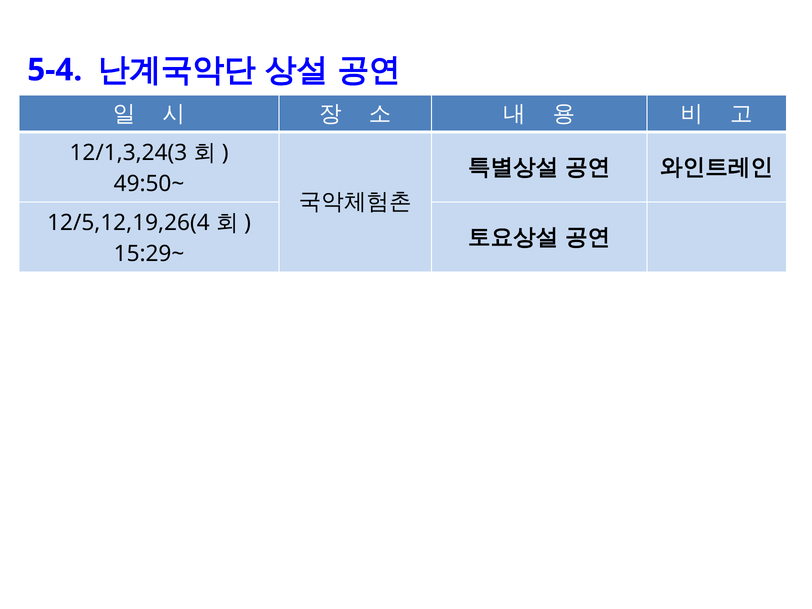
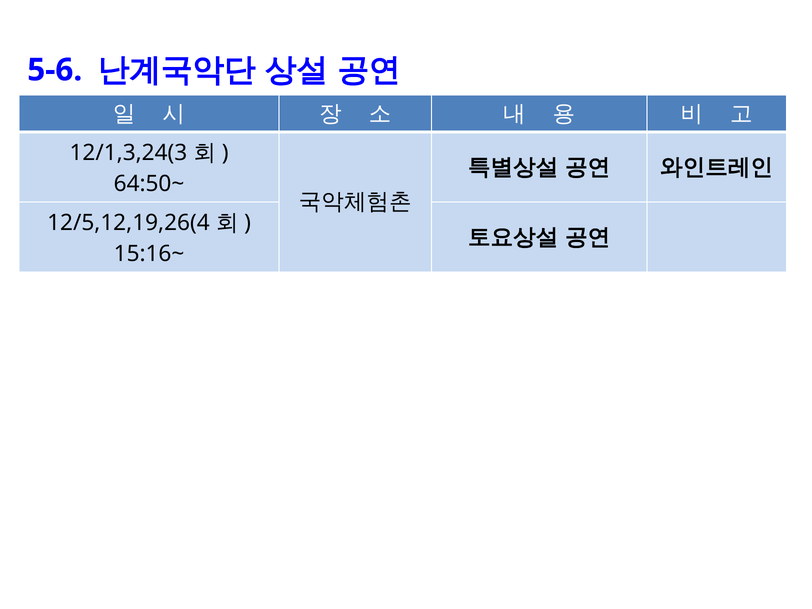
5-4: 5-4 -> 5-6 (55, 70)
49:50~: 49:50~ -> 64:50~ (149, 184)
15:29~: 15:29~ -> 15:16~ (149, 254)
